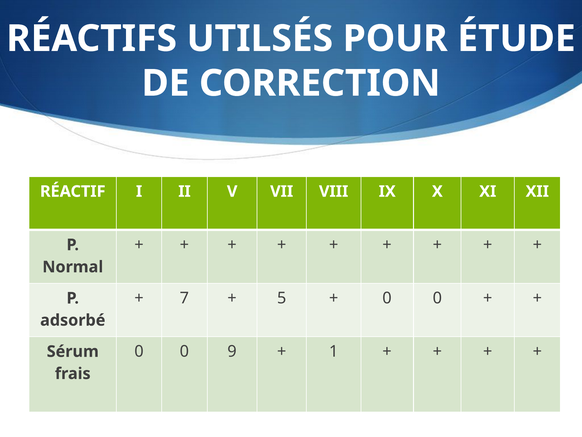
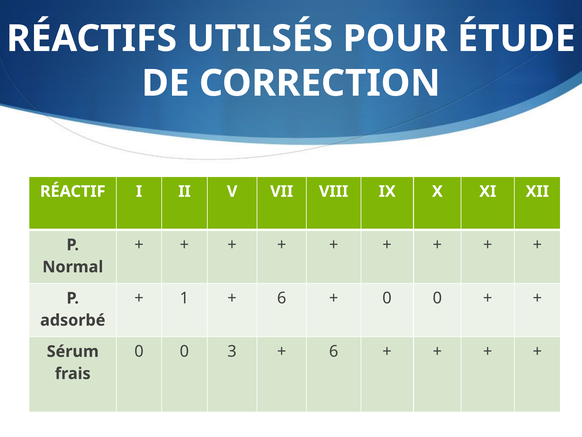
7: 7 -> 1 (185, 298)
5: 5 -> 6 (282, 298)
9: 9 -> 3 (232, 351)
1: 1 -> 6 (334, 351)
